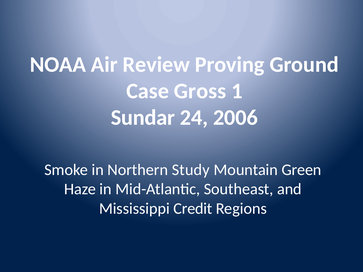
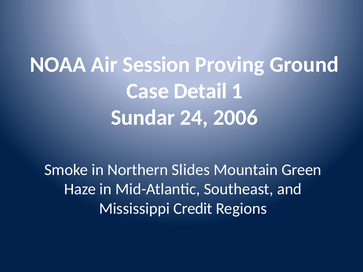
Review: Review -> Session (156, 65)
Gross: Gross -> Detail (200, 91)
Study: Study -> Slides (191, 170)
